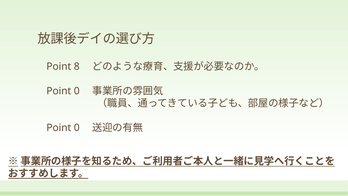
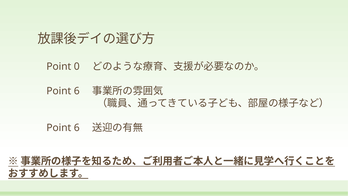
8: 8 -> 0 (77, 67)
0: 0 -> 6 (77, 91)
0: 0 -> 6 (77, 127)
